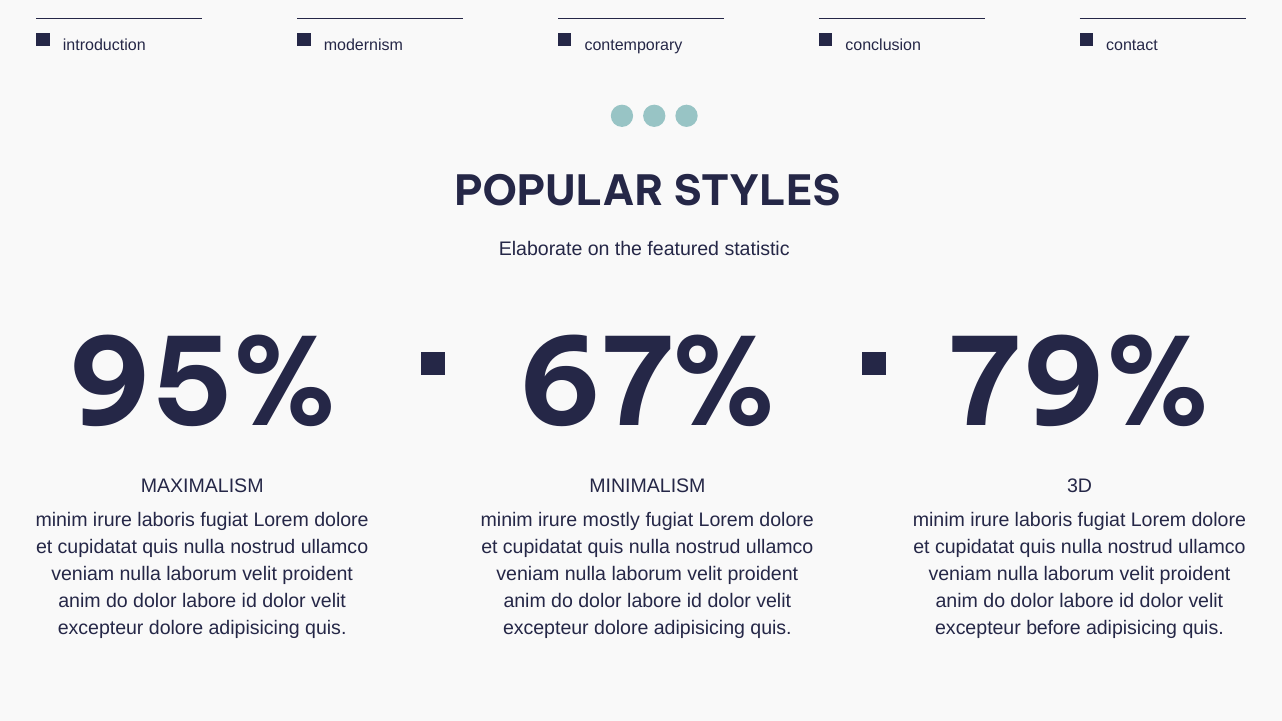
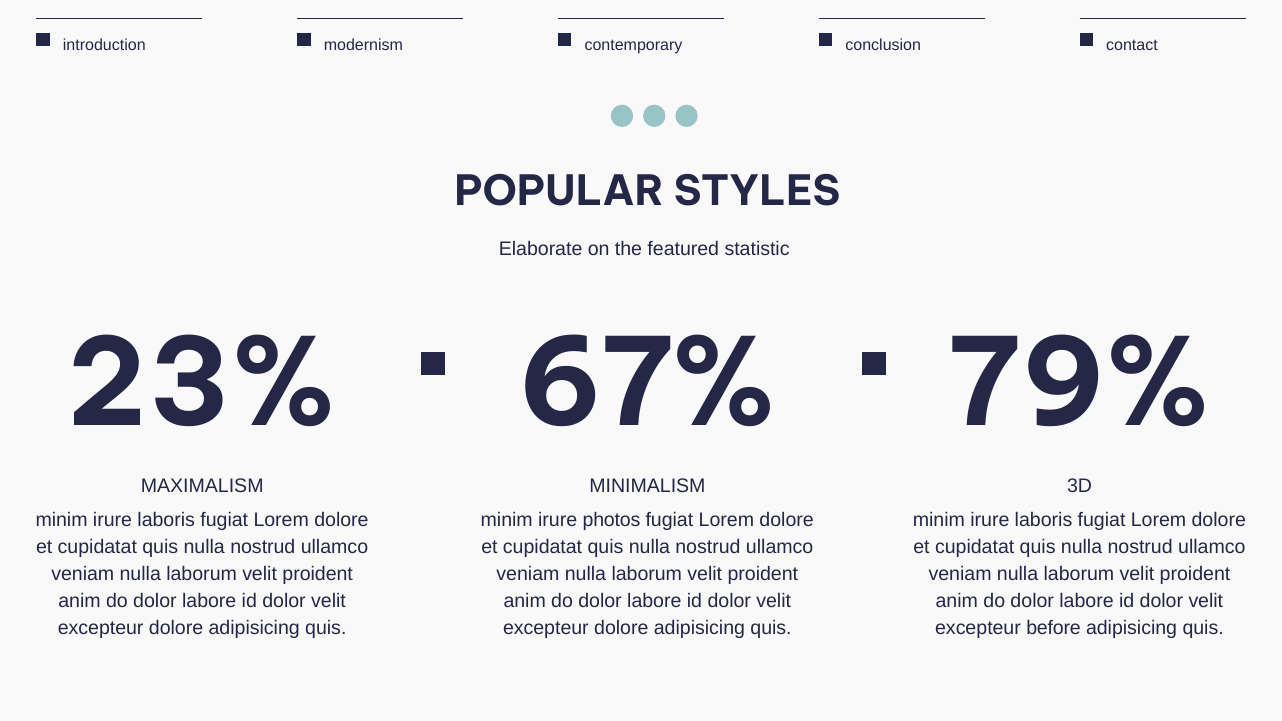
95%: 95% -> 23% (202, 386)
mostly: mostly -> photos (611, 520)
